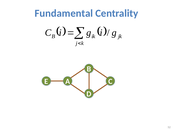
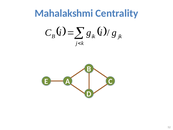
Fundamental: Fundamental -> Mahalakshmi (64, 13)
